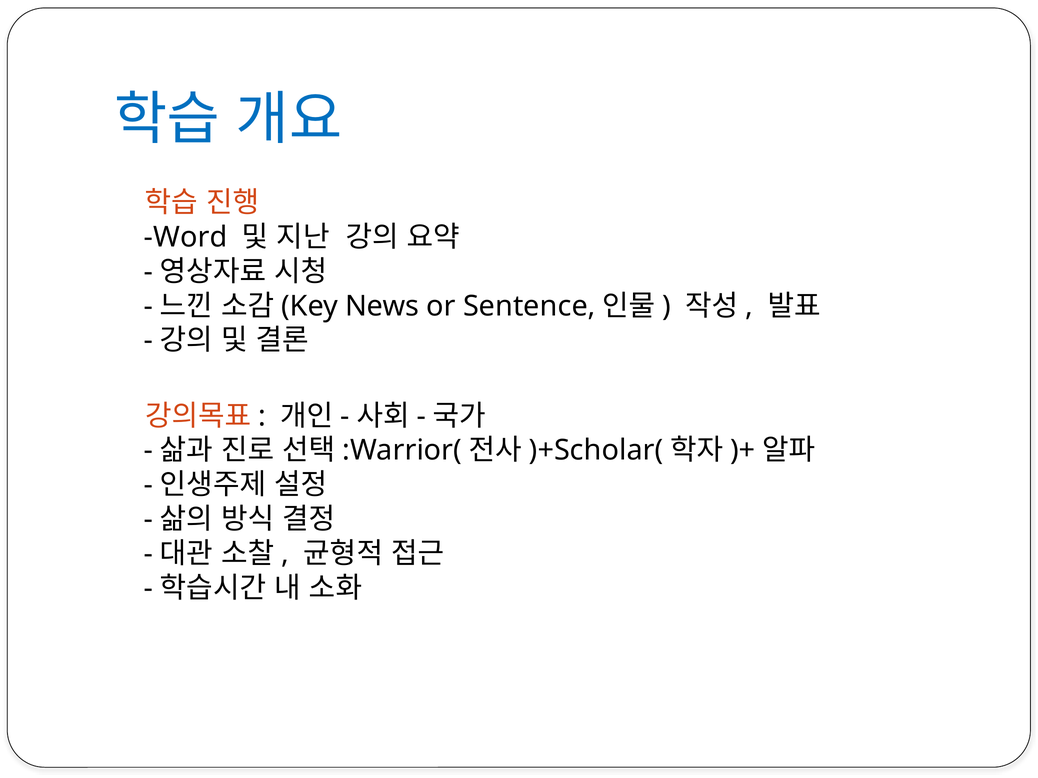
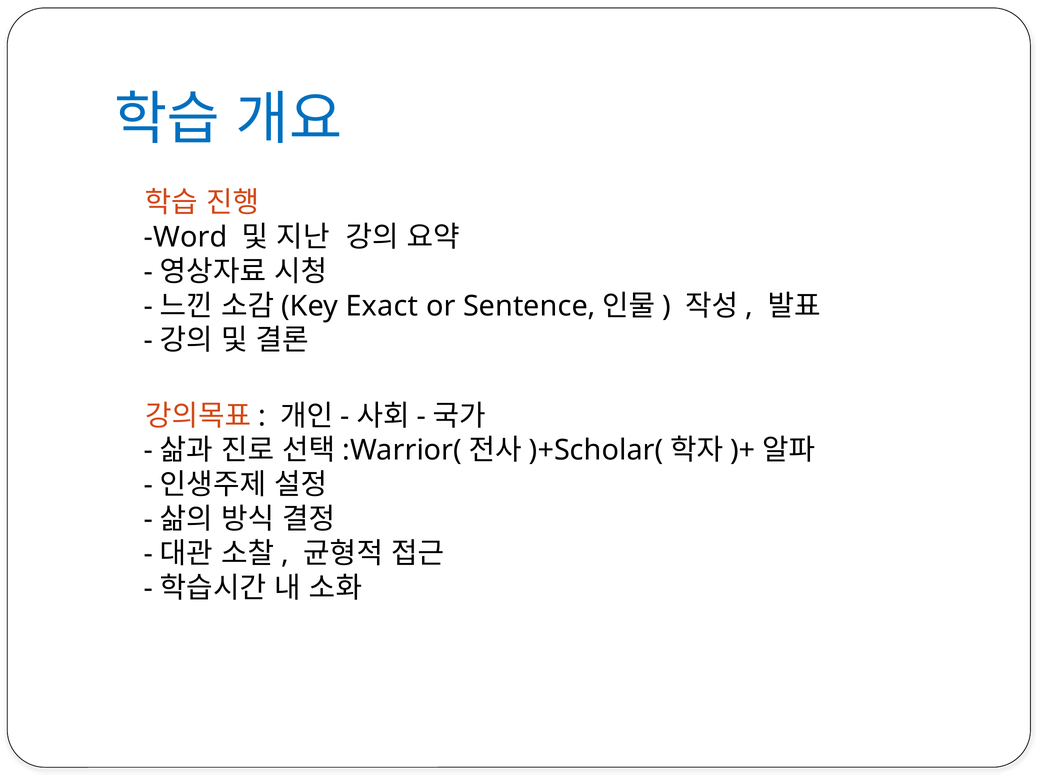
News: News -> Exact (382, 306)
